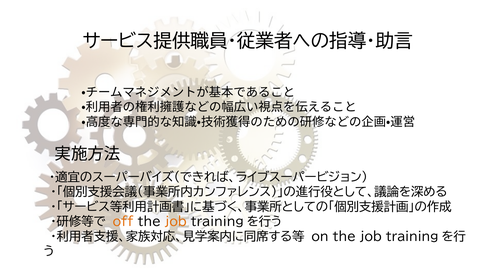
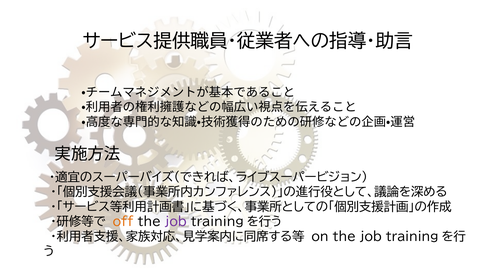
job colour: orange -> purple (176, 222)
